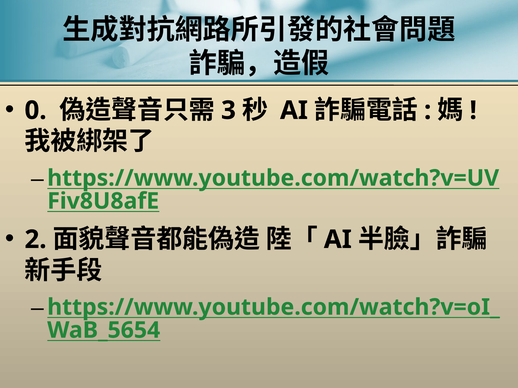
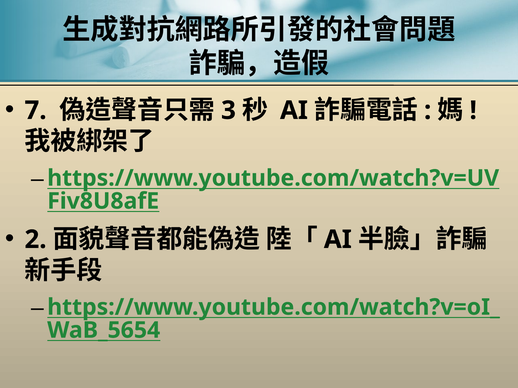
0: 0 -> 7 (36, 111)
